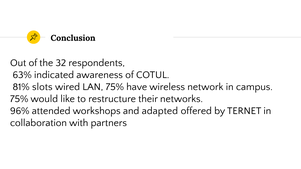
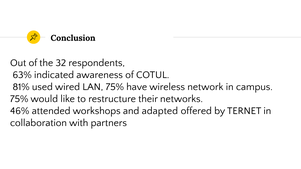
slots: slots -> used (42, 87)
96%: 96% -> 46% (20, 111)
